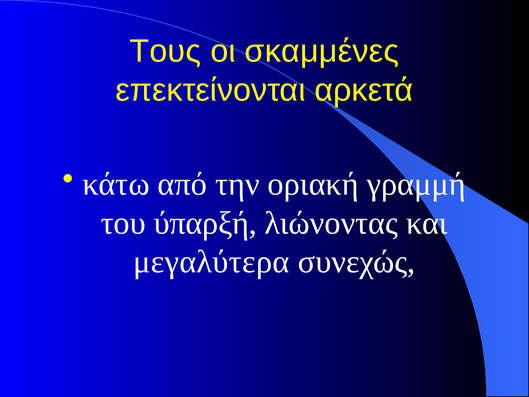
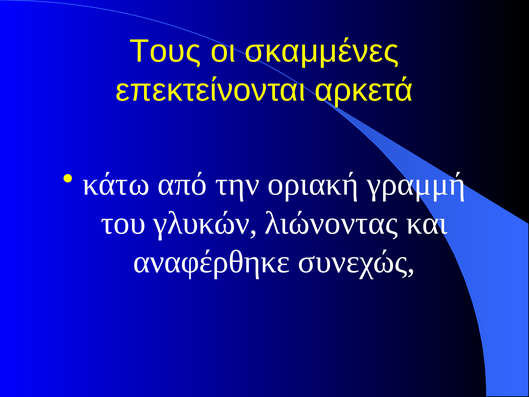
ύπαρξή: ύπαρξή -> γλυκών (205, 223)
μεγαλύτερα: μεγαλύτερα -> αναφέρθηκε (212, 262)
